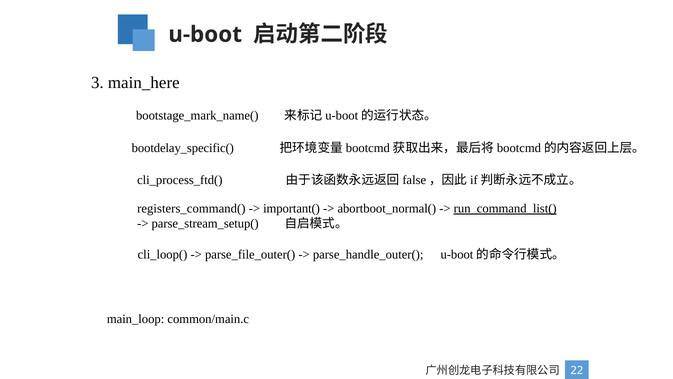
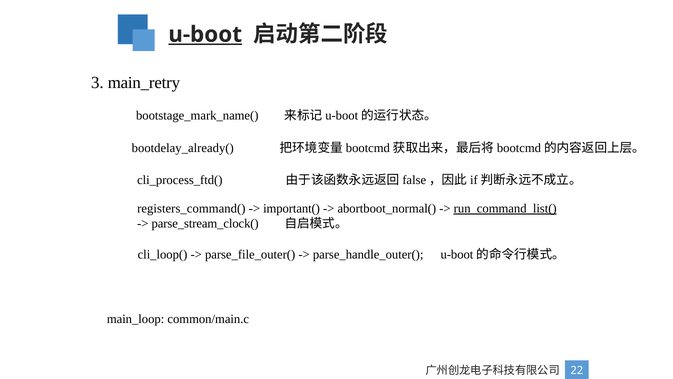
u-boot underline: none -> present (205, 34)
main_here: main_here -> main_retry (144, 82)
bootdelay_specific(: bootdelay_specific( -> bootdelay_already( (183, 148)
parse_stream_setup(: parse_stream_setup( -> parse_stream_clock( (205, 223)
